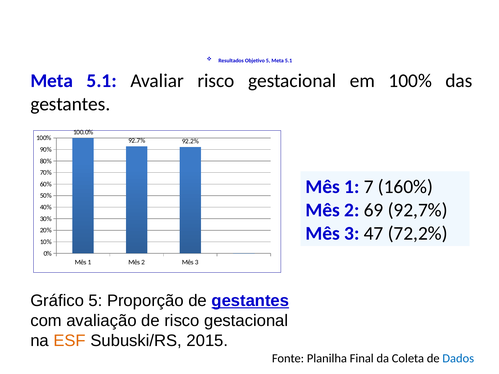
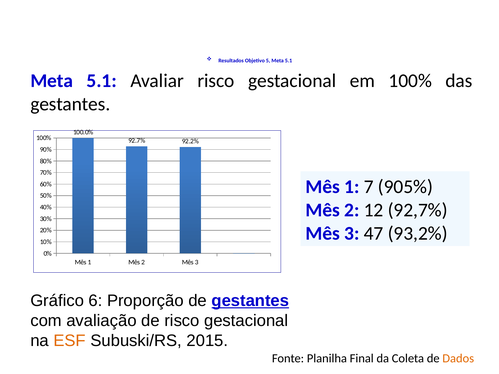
160%: 160% -> 905% (405, 187)
69: 69 -> 12 (374, 210)
72,2%: 72,2% -> 93,2% (418, 233)
Gráfico 5: 5 -> 6 (96, 301)
Dados colour: blue -> orange (458, 359)
